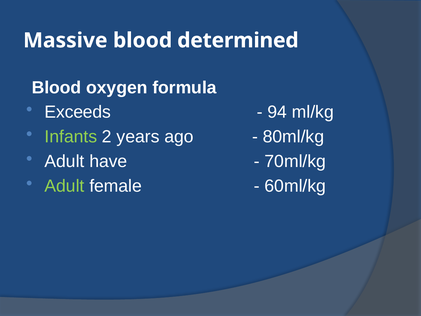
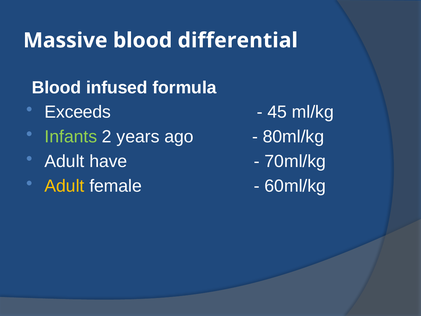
determined: determined -> differential (238, 40)
oxygen: oxygen -> infused (117, 87)
94: 94 -> 45 (277, 112)
Adult colour: light green -> yellow (65, 186)
